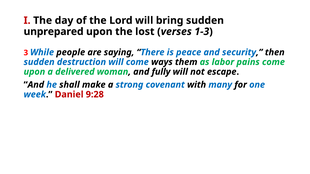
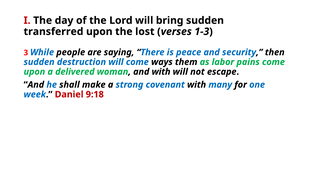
unprepared: unprepared -> transferred (53, 32)
and fully: fully -> with (161, 72)
9:28: 9:28 -> 9:18 (95, 95)
